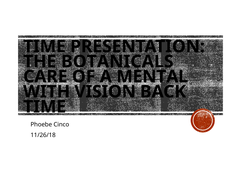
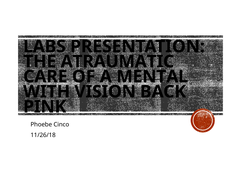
TIME: TIME -> LABS (44, 46)
BOTANICALS: BOTANICALS -> ATRAUMATIC (117, 61)
TIME: TIME -> PINK (45, 107)
